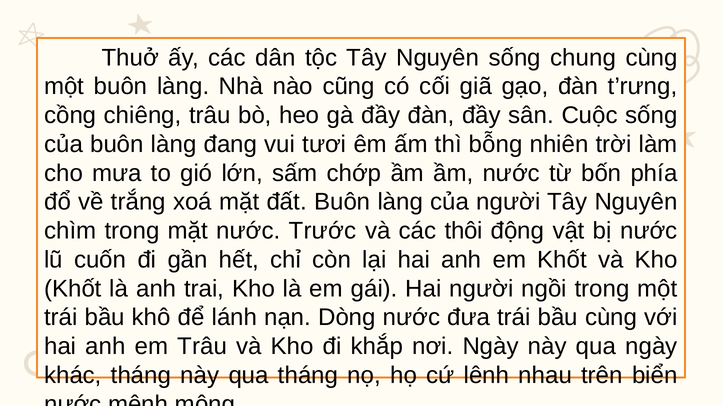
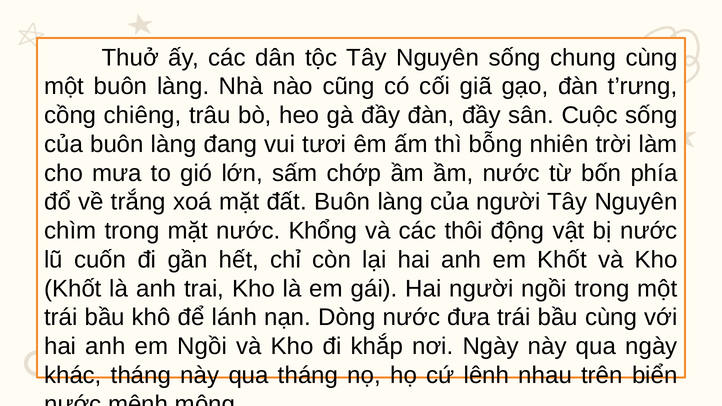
Trước: Trước -> Khổng (323, 231)
em Trâu: Trâu -> Ngồi (202, 346)
